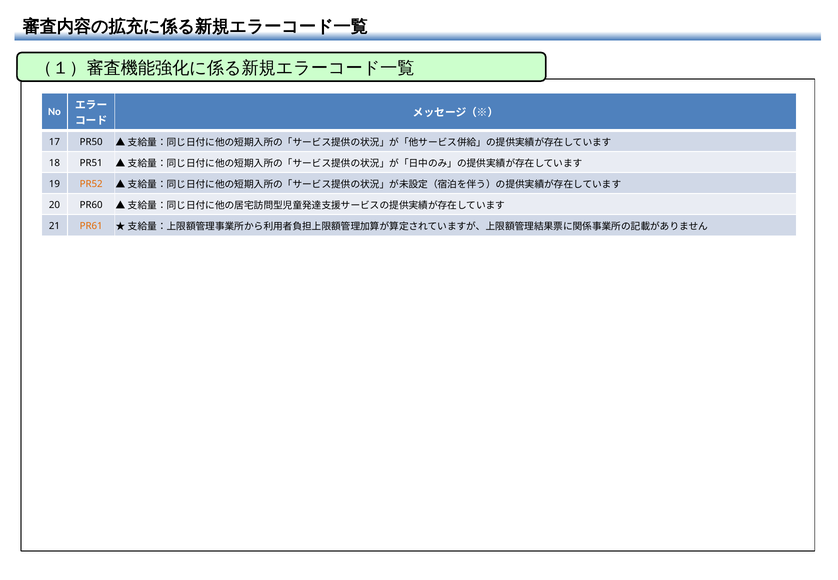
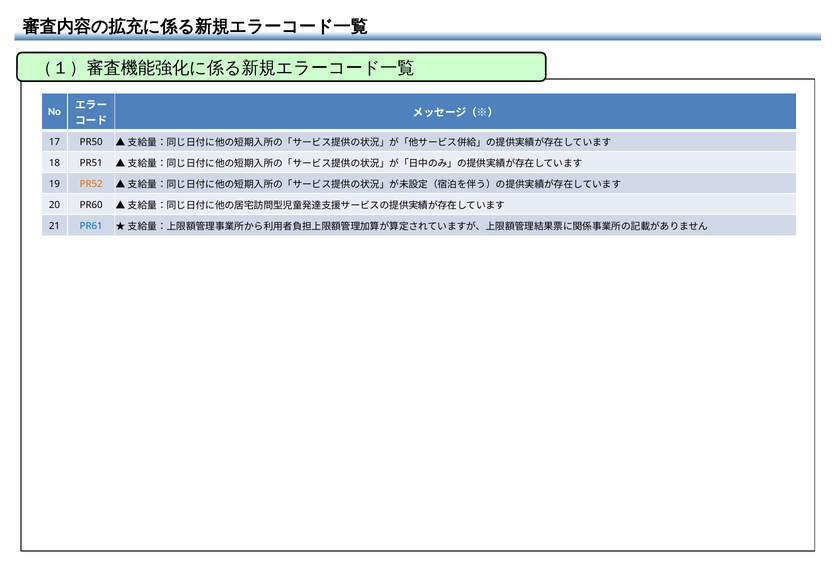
PR61 colour: orange -> blue (91, 226)
